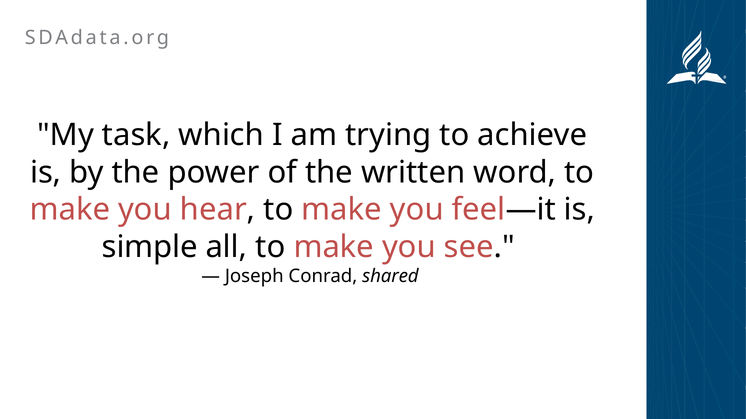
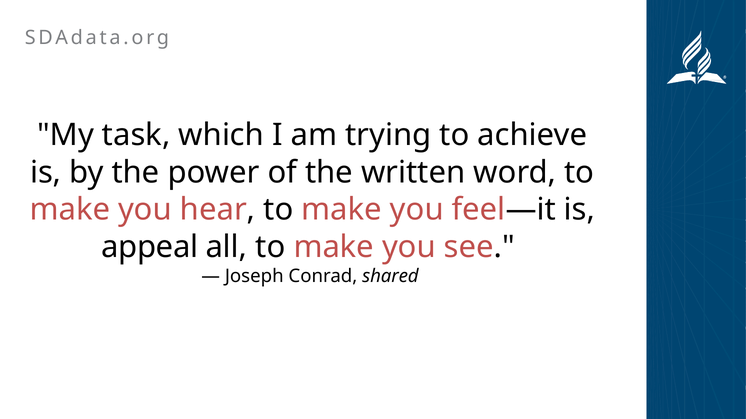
simple: simple -> appeal (150, 247)
